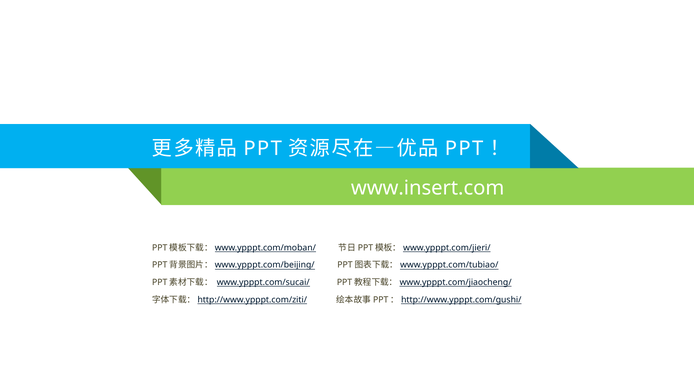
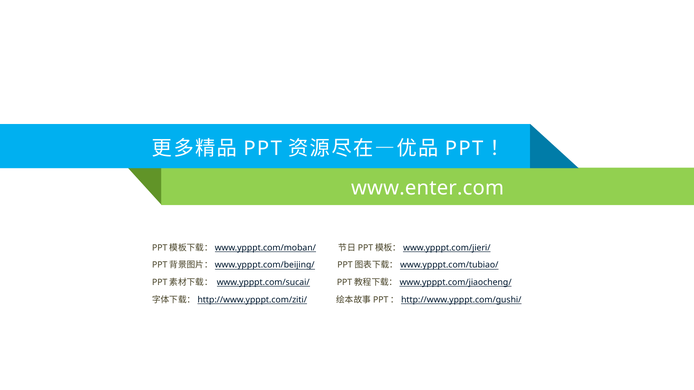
www.insert.com: www.insert.com -> www.enter.com (427, 188)
